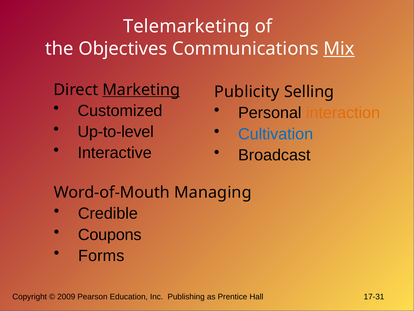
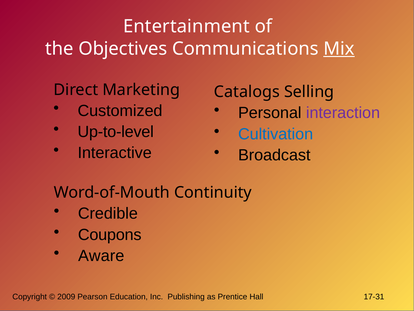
Telemarketing: Telemarketing -> Entertainment (186, 26)
Marketing underline: present -> none (141, 90)
Publicity: Publicity -> Catalogs (247, 92)
interaction colour: orange -> purple (343, 113)
Managing: Managing -> Continuity (213, 192)
Forms: Forms -> Aware (101, 255)
